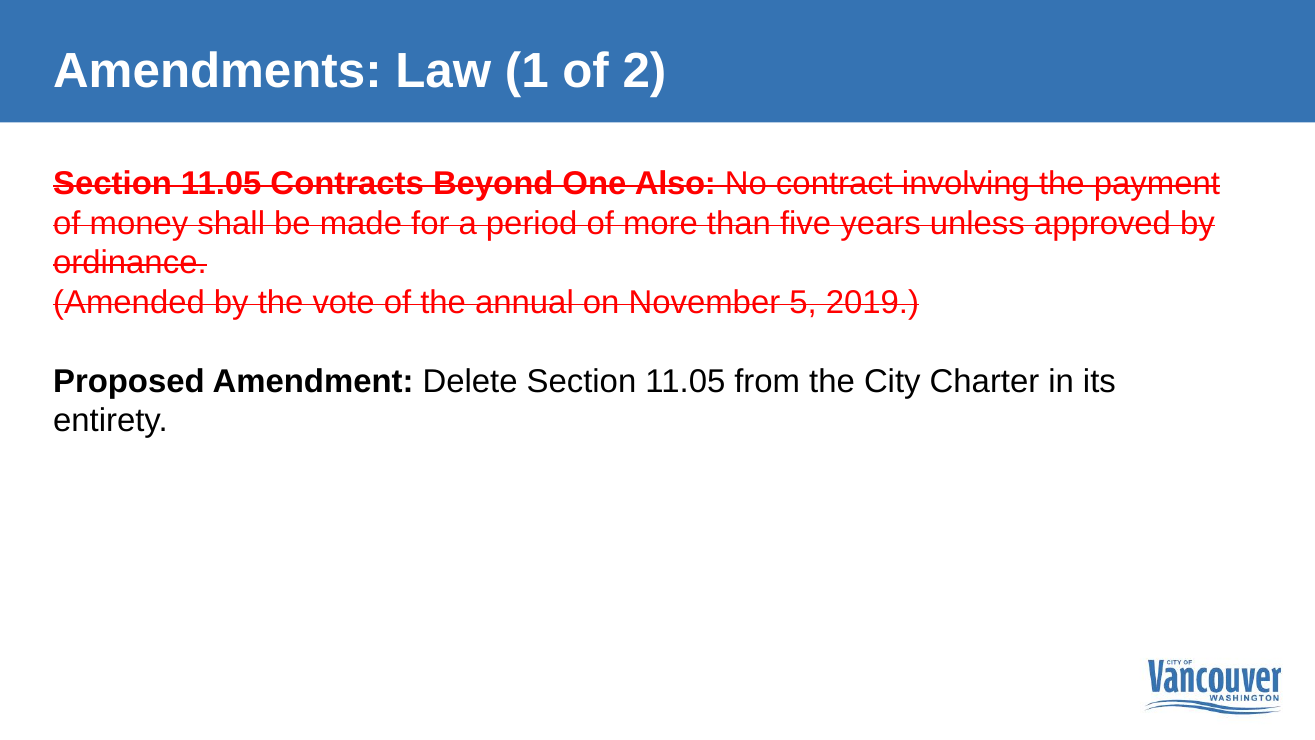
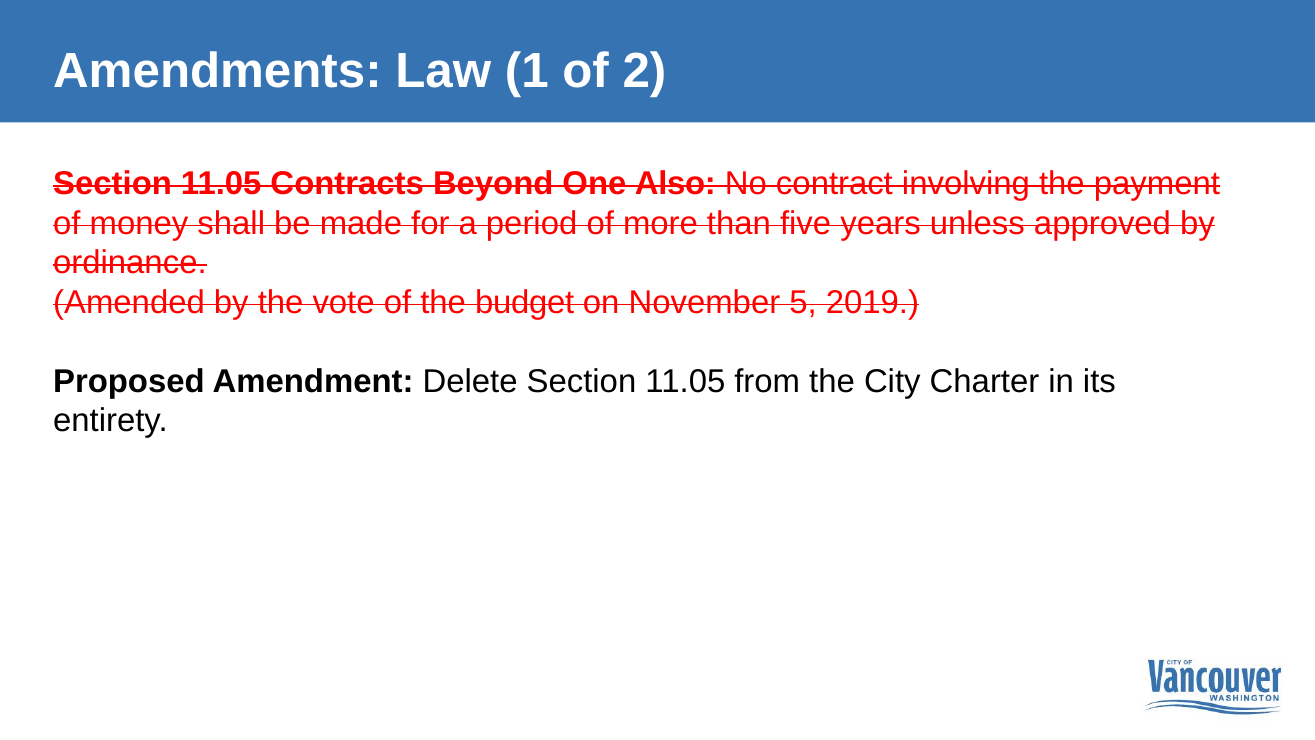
annual: annual -> budget (525, 302)
